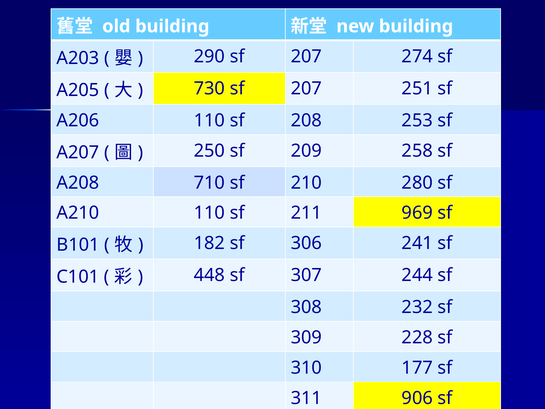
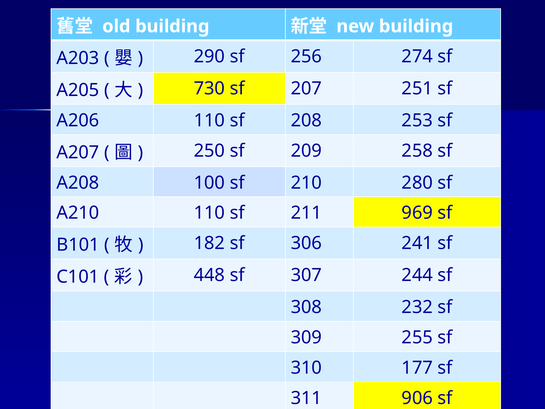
290 sf 207: 207 -> 256 (306, 57)
710: 710 -> 100 (209, 183)
228: 228 -> 255 (417, 337)
